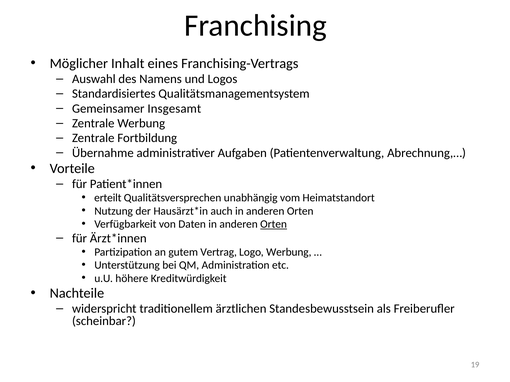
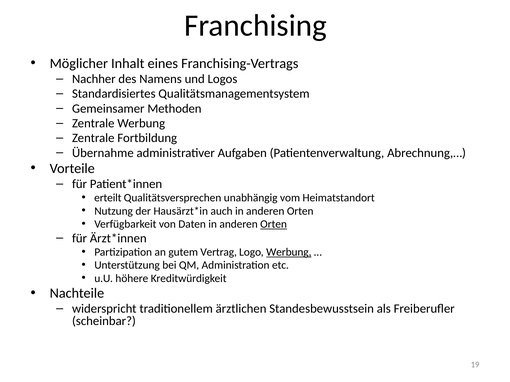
Auswahl: Auswahl -> Nachher (94, 79)
Insgesamt: Insgesamt -> Methoden (174, 109)
Werbung underline: none -> present (289, 252)
